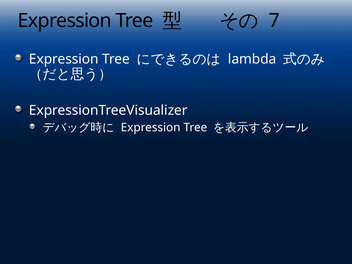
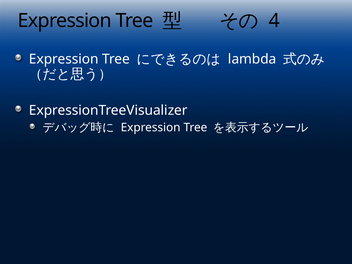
7: 7 -> 4 (274, 21)
